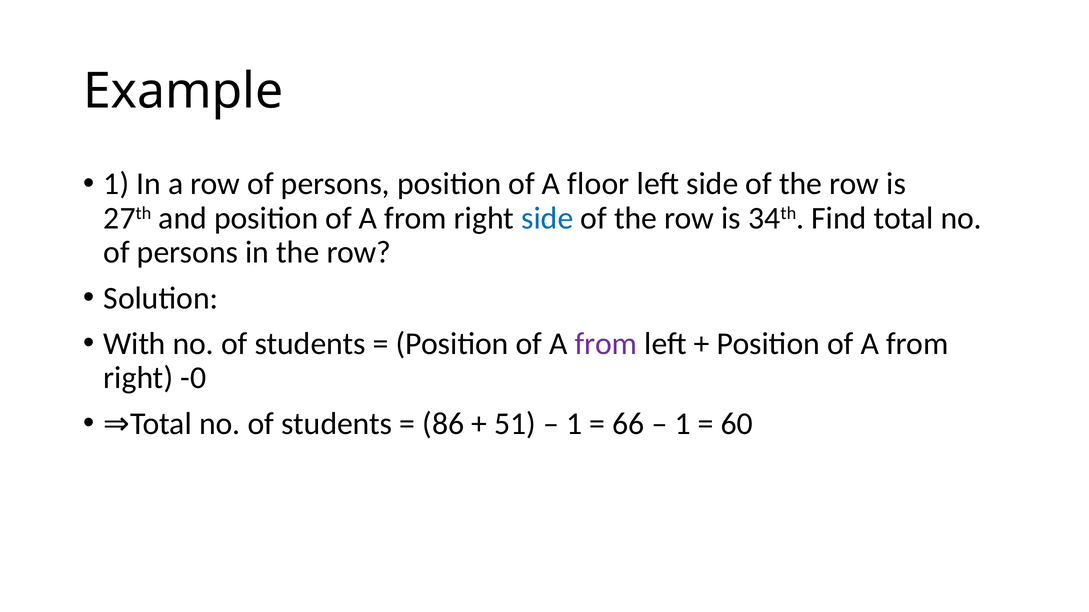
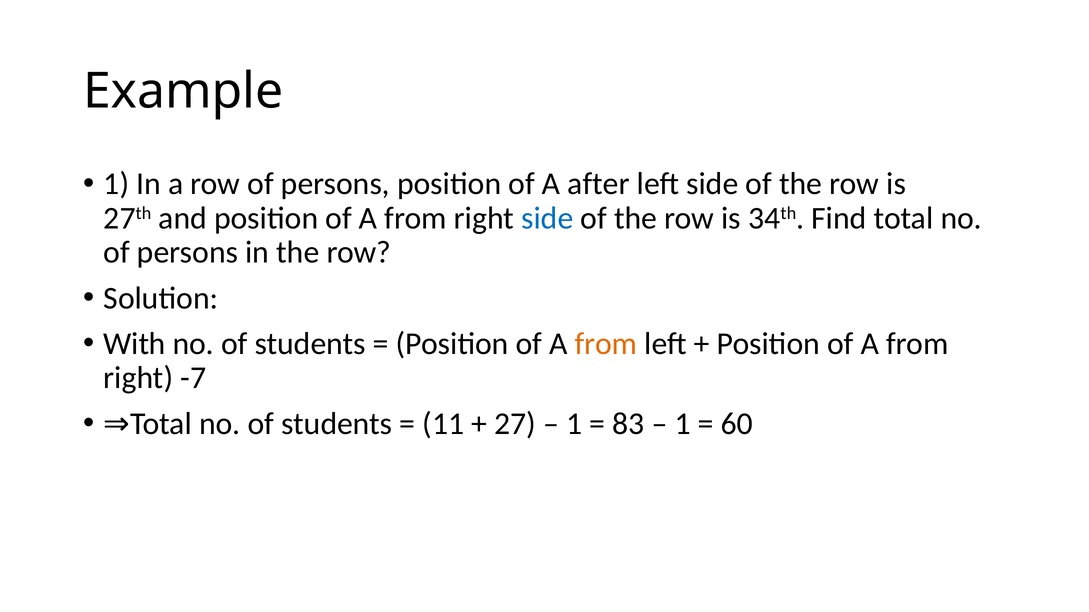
floor: floor -> after (599, 184)
from colour: purple -> orange (606, 344)
-0: -0 -> -7 (193, 378)
86: 86 -> 11 (443, 424)
51: 51 -> 27 (515, 424)
66: 66 -> 83 (628, 424)
